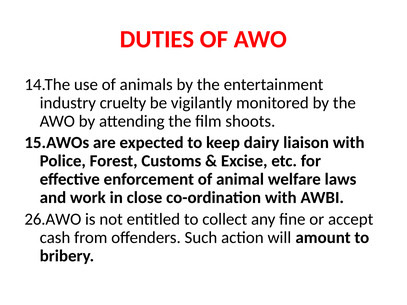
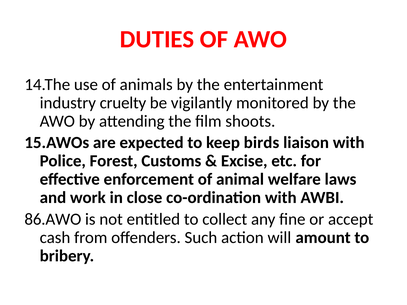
dairy: dairy -> birds (262, 143)
26.AWO: 26.AWO -> 86.AWO (53, 219)
